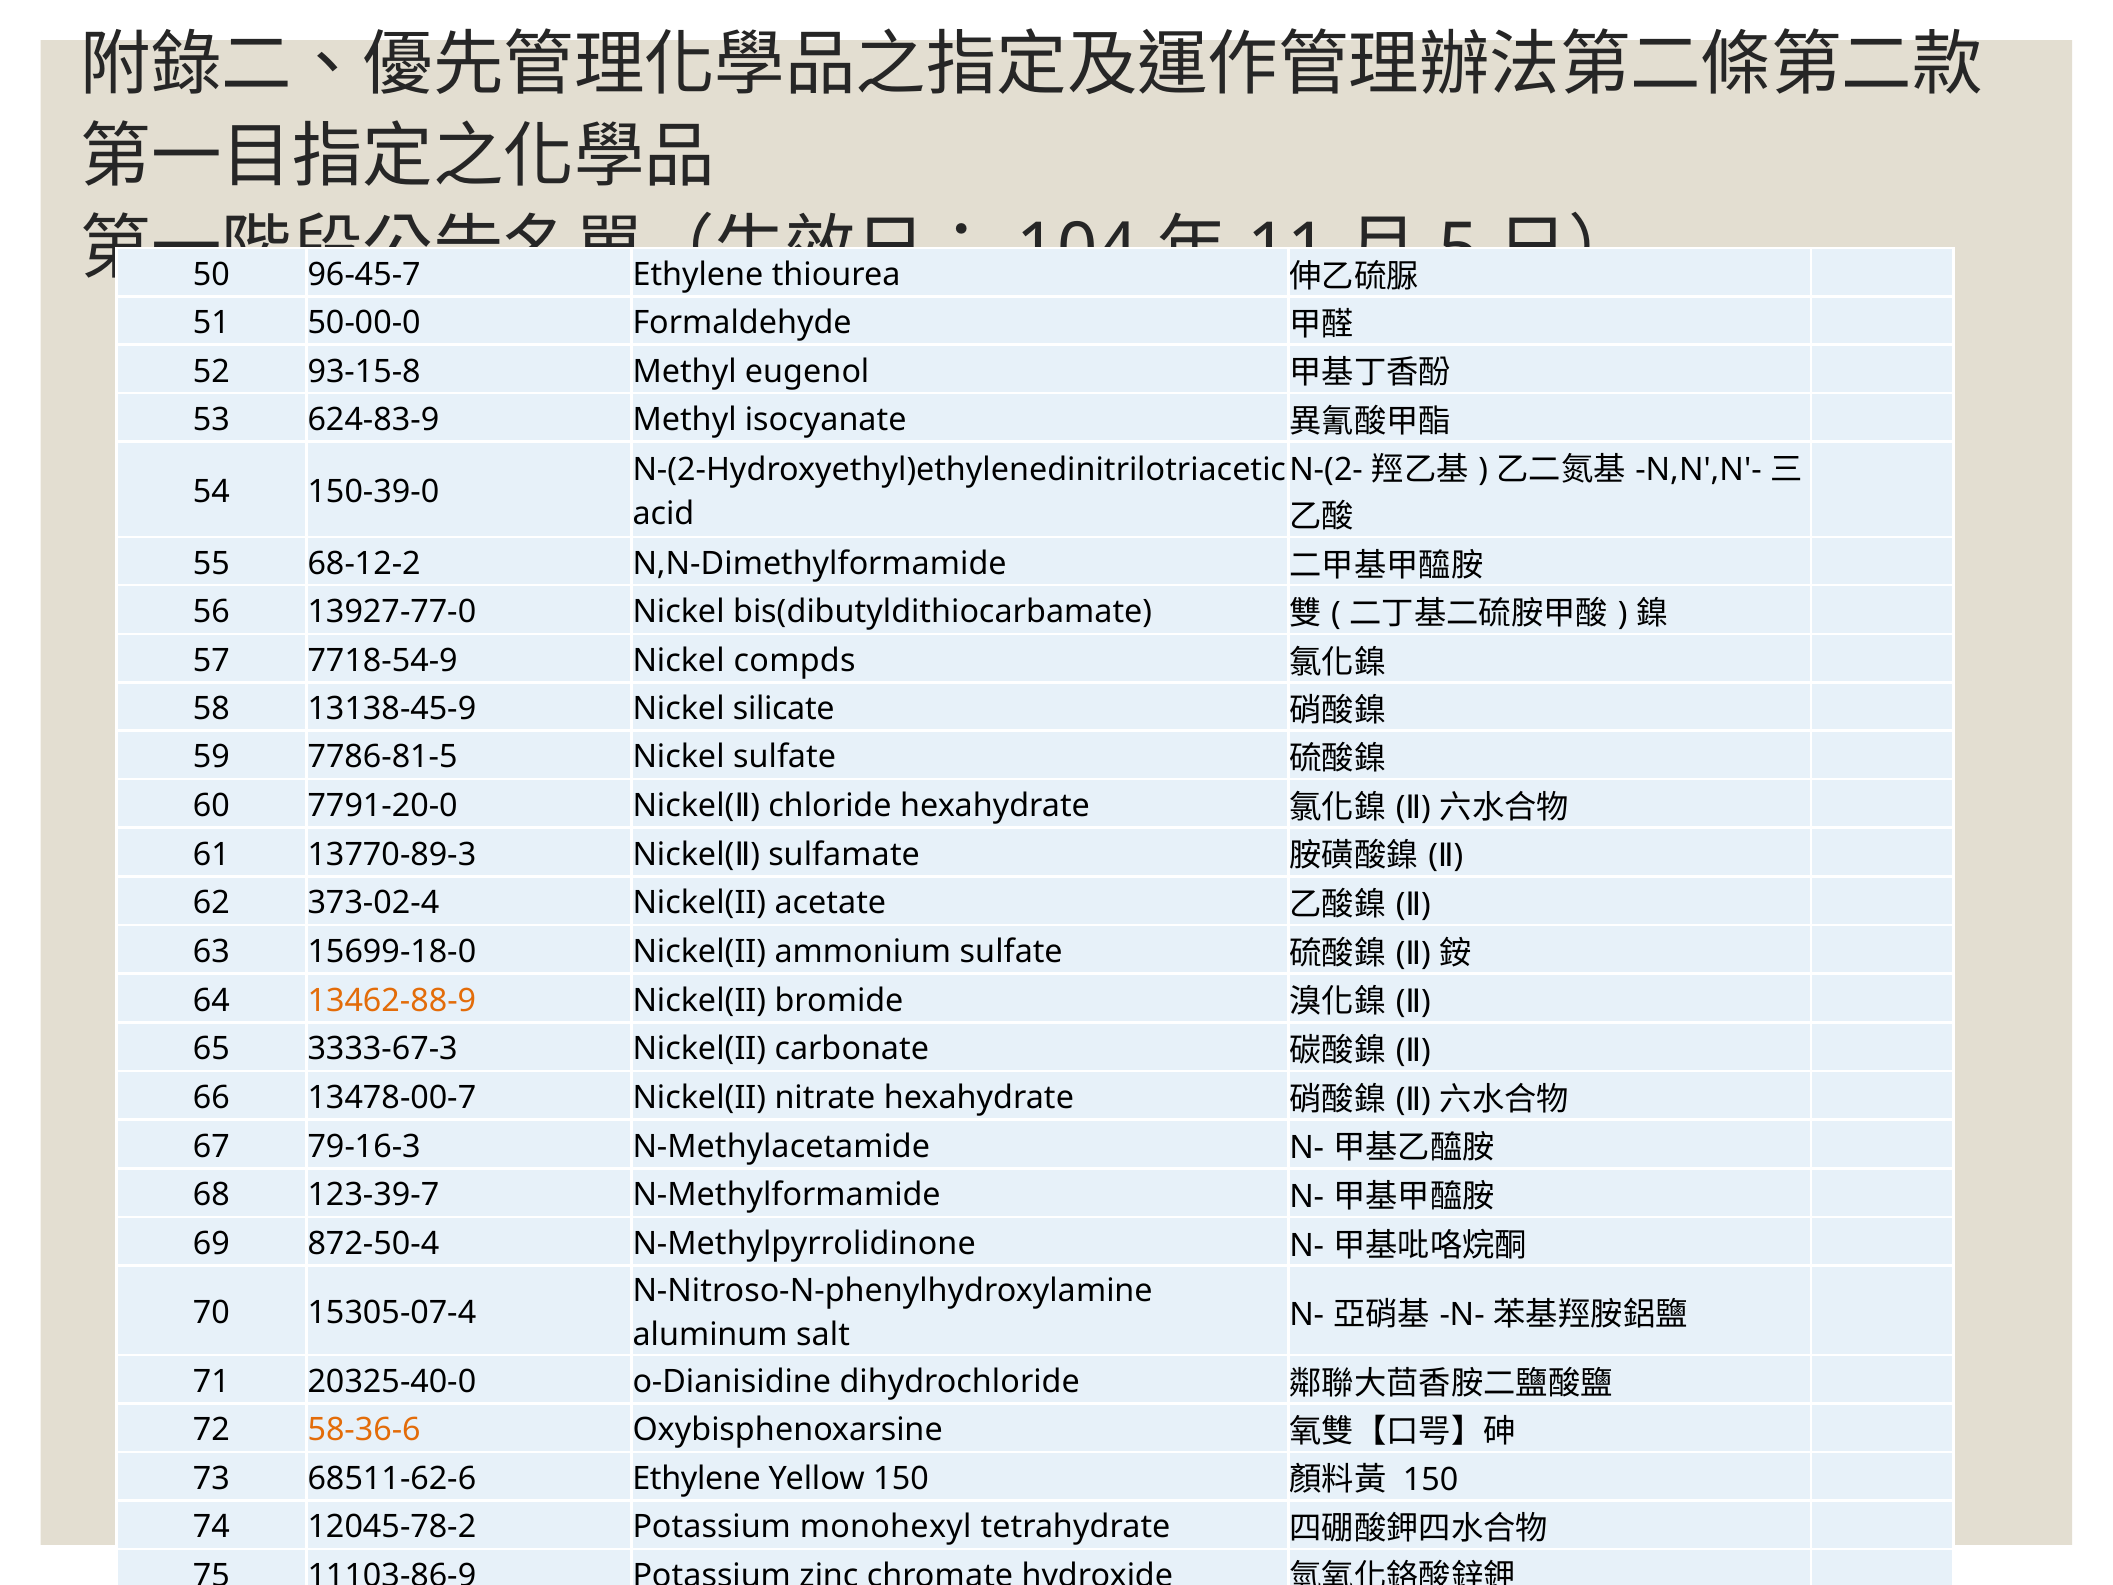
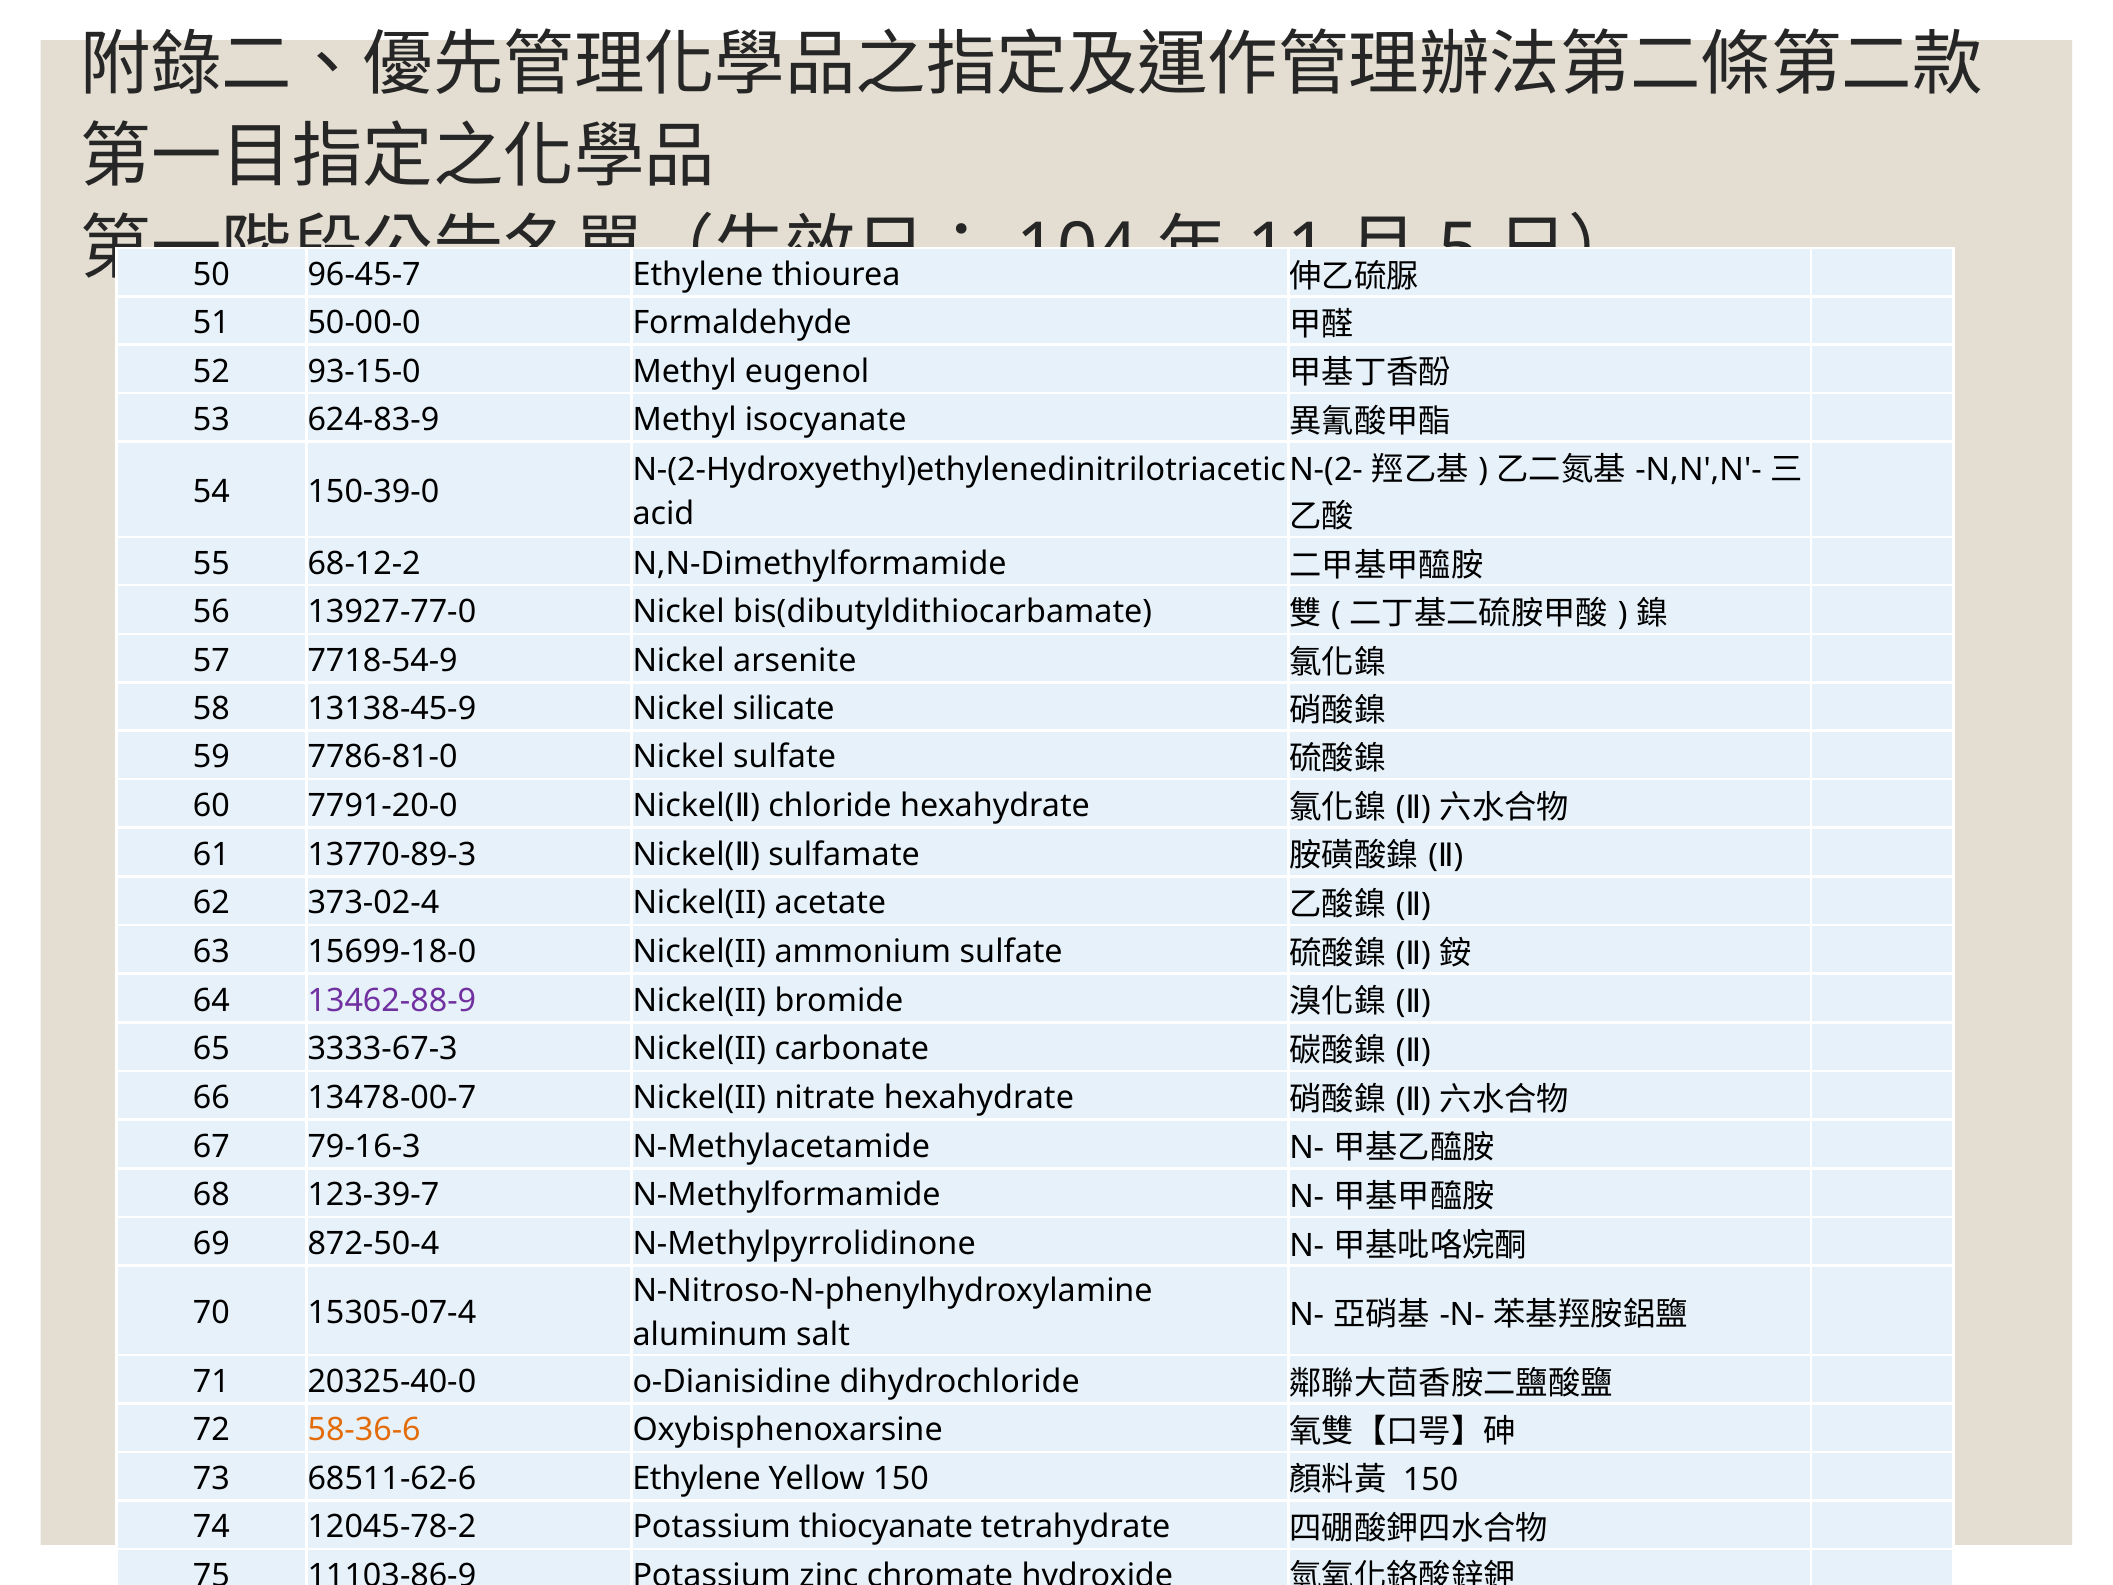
93-15-8: 93-15-8 -> 93-15-0 (364, 371)
compds: compds -> arsenite (795, 661)
7786-81-5: 7786-81-5 -> 7786-81-0 (383, 757)
13462-88-9 colour: orange -> purple (392, 1000)
monohexyl: monohexyl -> thiocyanate (886, 1527)
